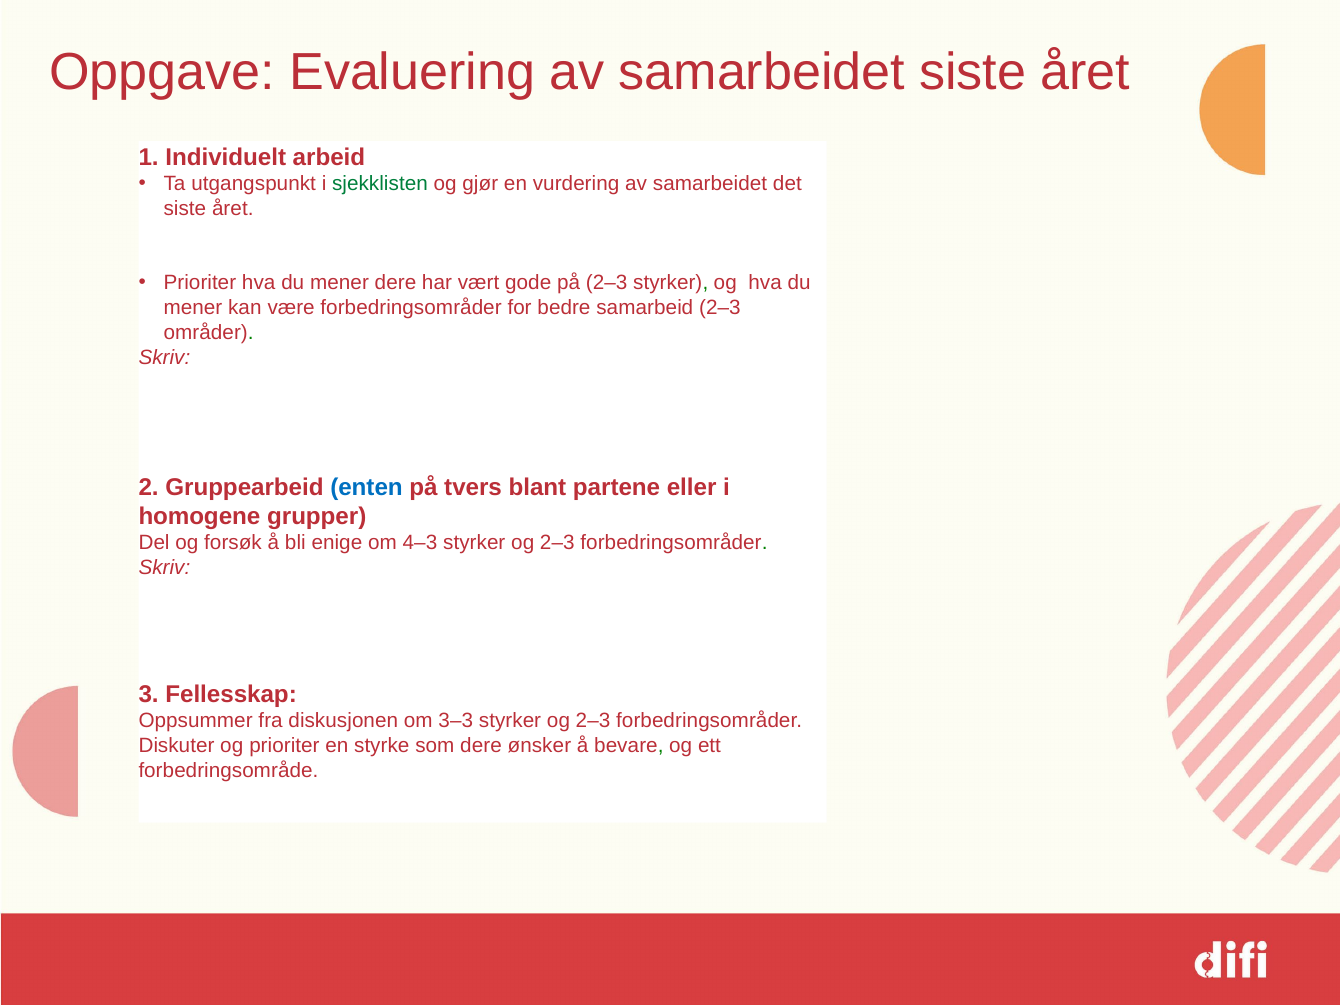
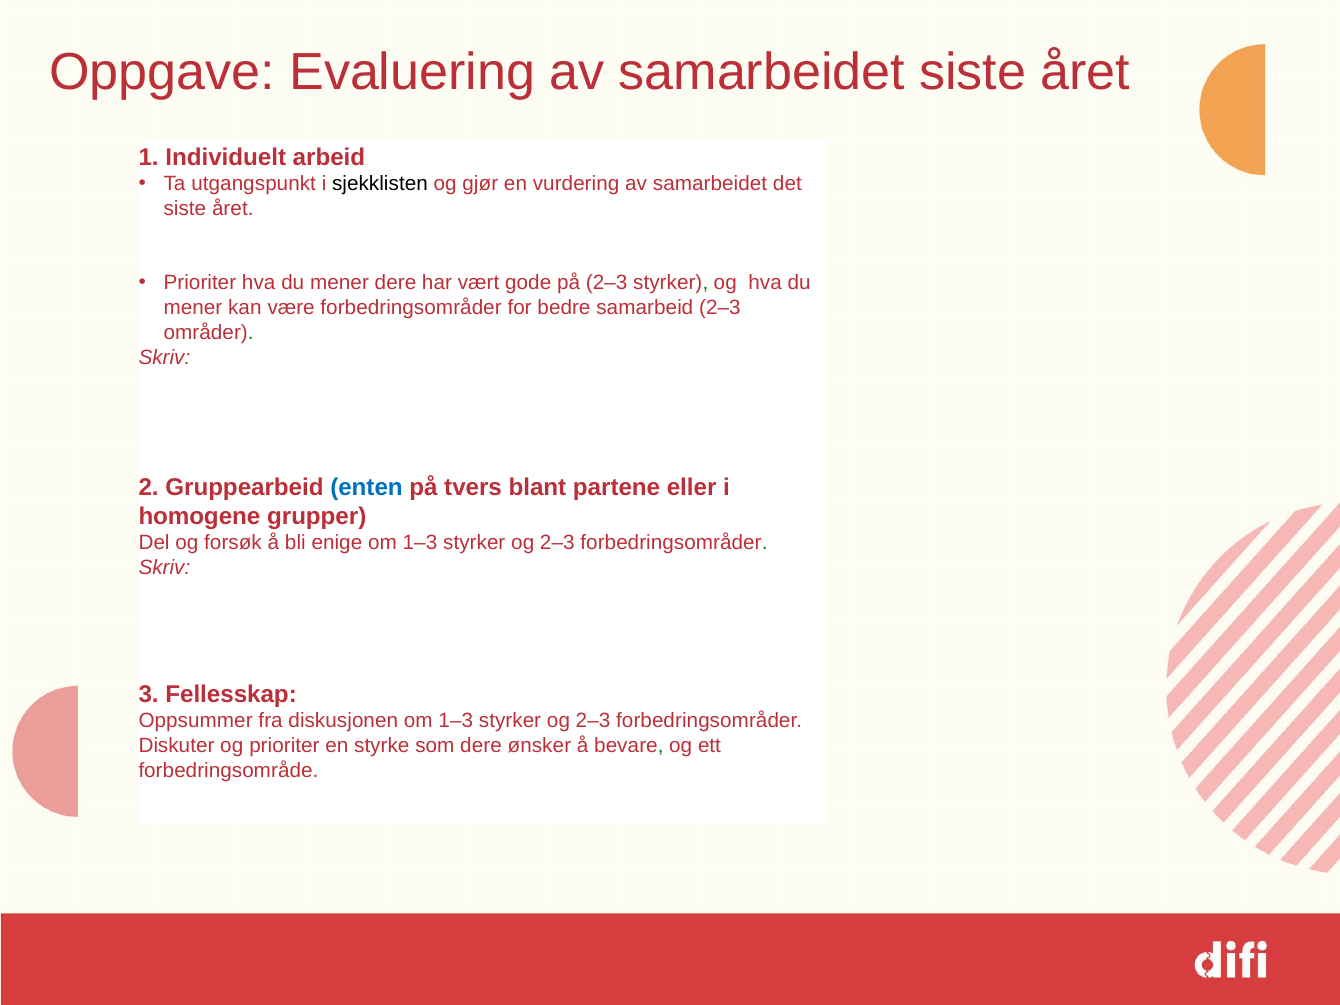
sjekklisten colour: green -> black (380, 184)
enige om 4–3: 4–3 -> 1–3 (420, 543)
diskusjonen om 3–3: 3–3 -> 1–3 (456, 721)
